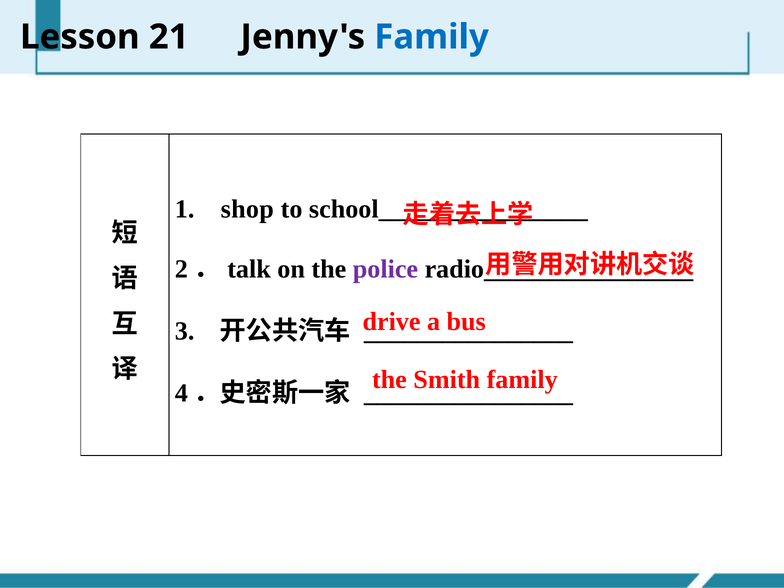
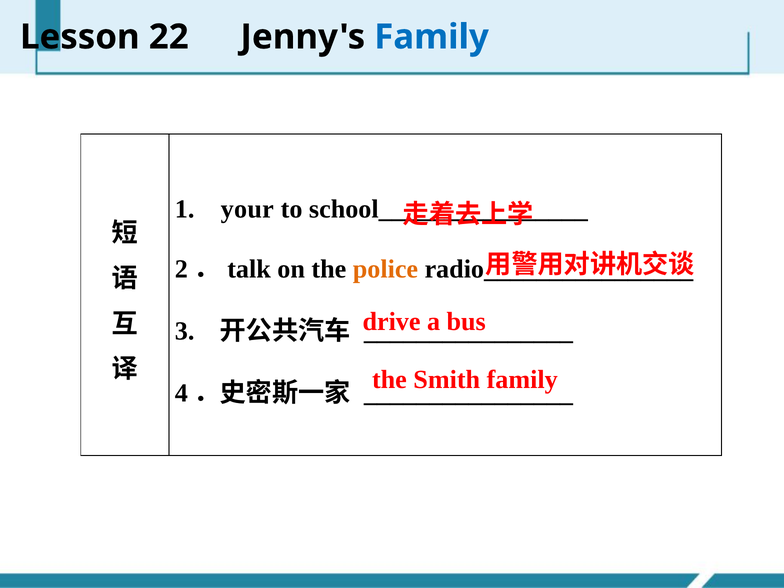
21: 21 -> 22 (169, 37)
shop: shop -> your (247, 209)
police colour: purple -> orange (385, 269)
